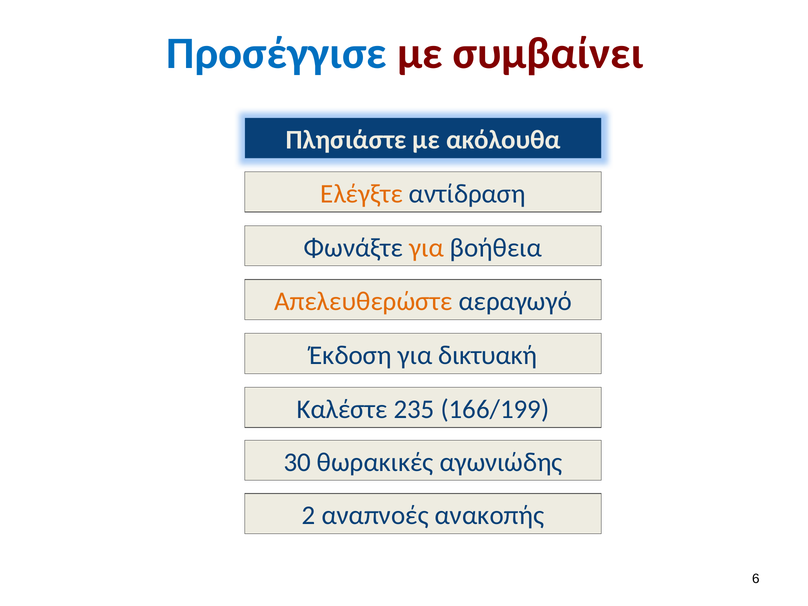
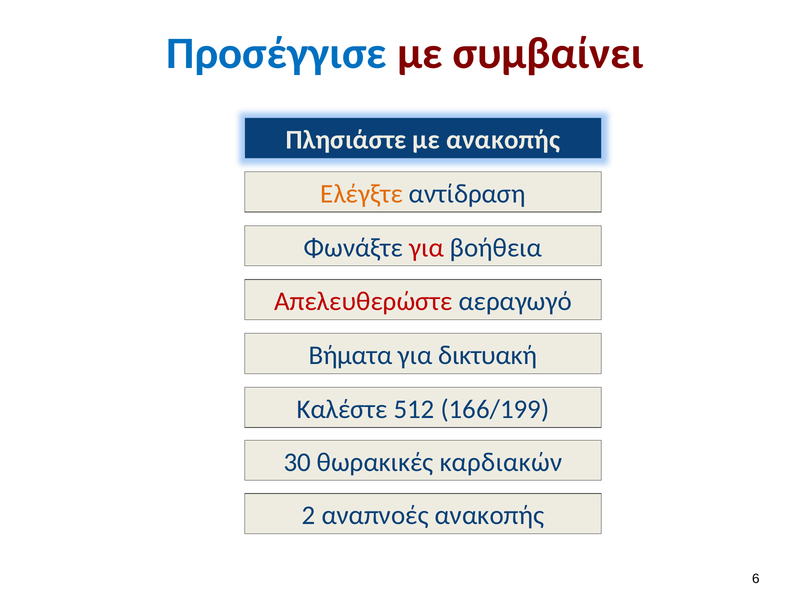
με ακόλουθα: ακόλουθα -> ανακοπής (503, 140)
για colour: orange -> red (426, 248)
Απελευθερώστε colour: orange -> red (363, 302)
Έκδοση: Έκδοση -> Βήματα (351, 355)
235: 235 -> 512 (414, 409)
αγωνιώδης: αγωνιώδης -> καρδιακών (501, 462)
